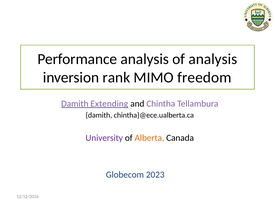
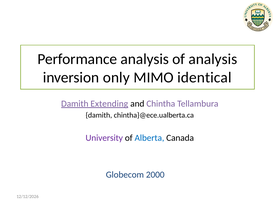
rank: rank -> only (116, 77)
freedom: freedom -> identical (204, 77)
Alberta colour: orange -> blue (149, 138)
2023: 2023 -> 2000 (155, 175)
